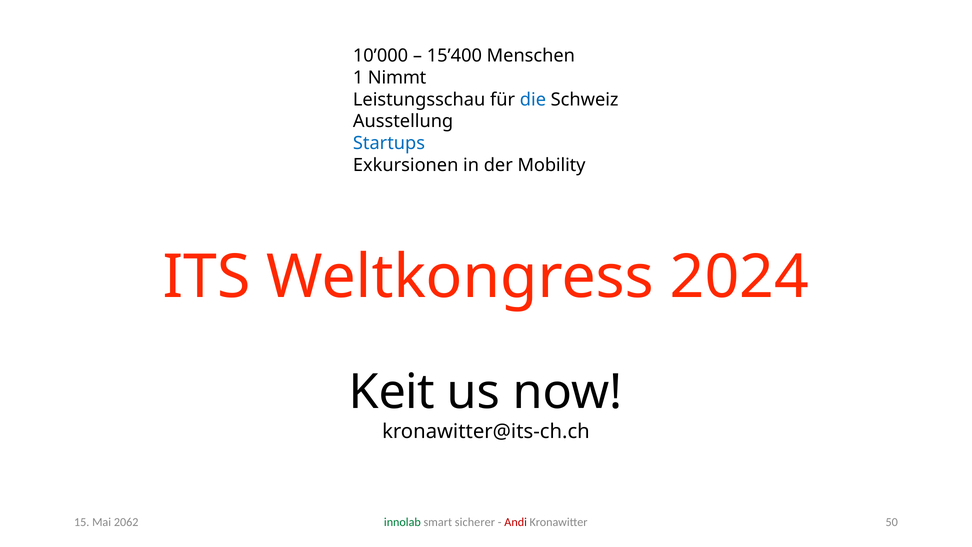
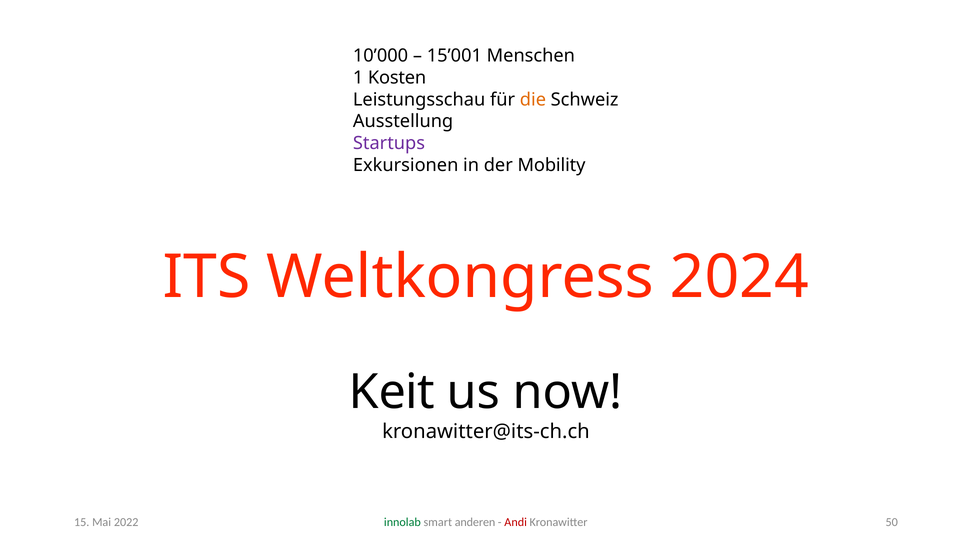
15’400: 15’400 -> 15’001 (454, 56)
Nimmt: Nimmt -> Kosten (397, 78)
die colour: blue -> orange (533, 99)
Startups colour: blue -> purple (389, 143)
sicherer: sicherer -> anderen (475, 522)
2062: 2062 -> 2022 (126, 522)
